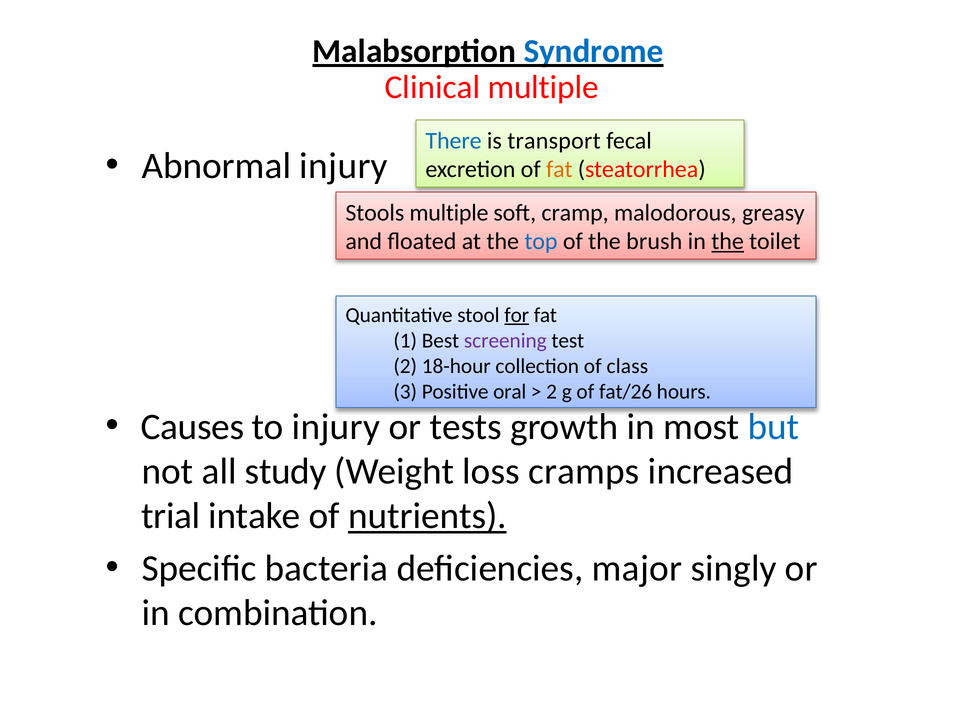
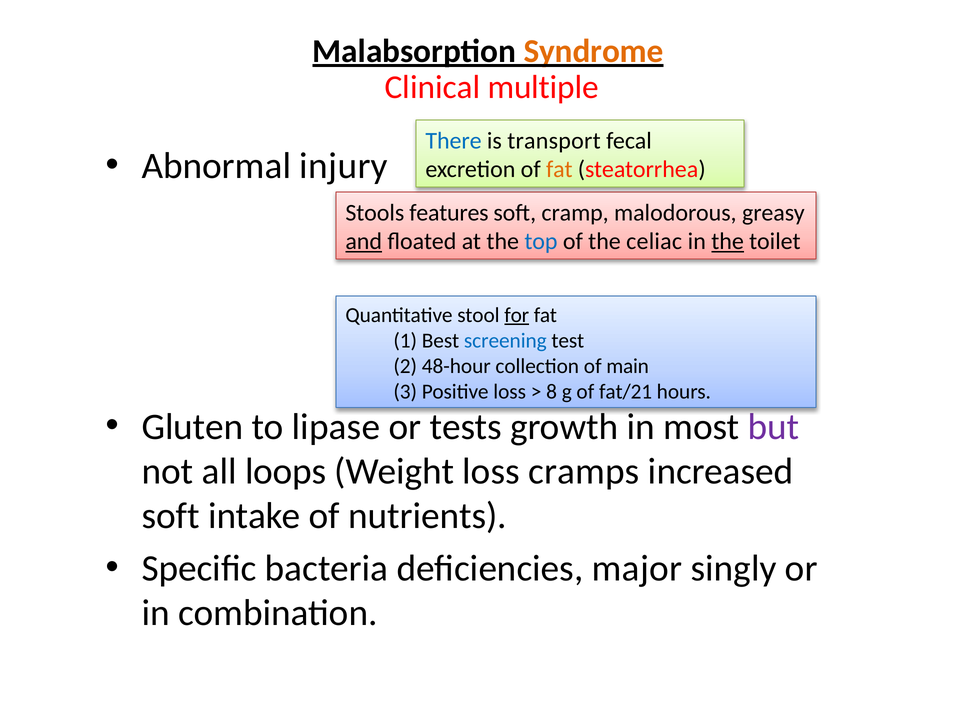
Syndrome colour: blue -> orange (594, 51)
Stools multiple: multiple -> features (449, 213)
and underline: none -> present (364, 242)
brush: brush -> celiac (654, 242)
screening colour: purple -> blue (505, 341)
18-hour: 18-hour -> 48-hour (456, 366)
class: class -> main (628, 366)
Positive oral: oral -> loss (510, 392)
2: 2 -> 8 (552, 392)
fat/26: fat/26 -> fat/21 (626, 392)
Causes: Causes -> Gluten (192, 427)
to injury: injury -> lipase (336, 427)
but colour: blue -> purple (774, 427)
study: study -> loops (286, 471)
trial: trial -> soft (171, 516)
nutrients underline: present -> none (427, 516)
